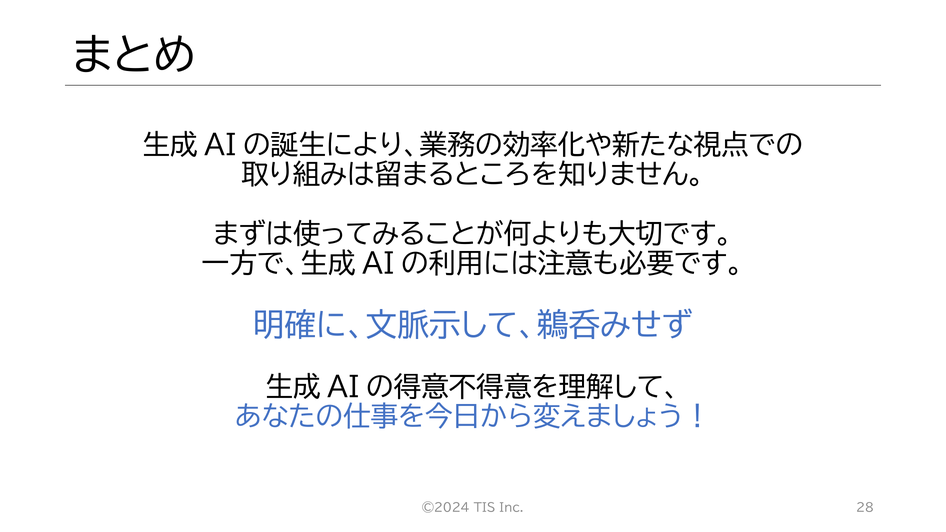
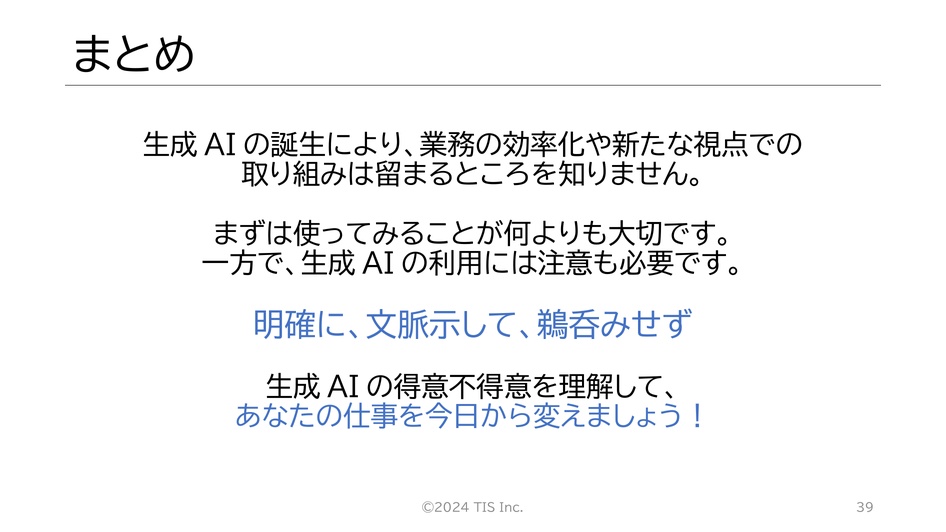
28: 28 -> 39 (865, 508)
